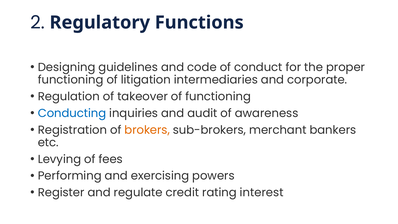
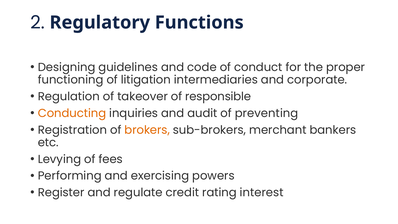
of functioning: functioning -> responsible (218, 97)
Conducting colour: blue -> orange (72, 113)
awareness: awareness -> preventing (267, 113)
